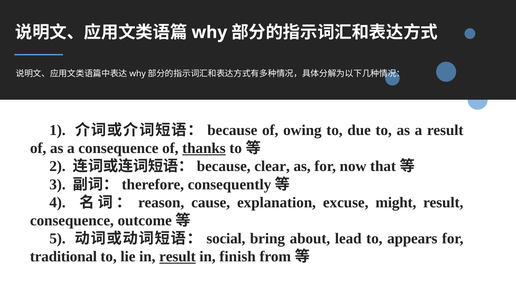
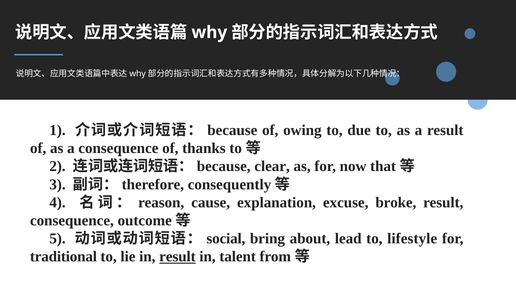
thanks underline: present -> none (204, 148)
might: might -> broke (396, 203)
appears: appears -> lifestyle (412, 239)
finish: finish -> talent (238, 257)
